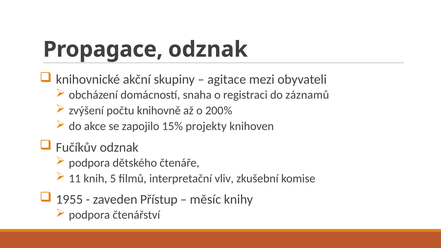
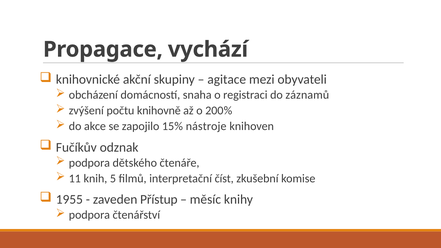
Propagace odznak: odznak -> vychází (208, 49)
projekty: projekty -> nástroje (206, 126)
vliv: vliv -> číst (224, 178)
